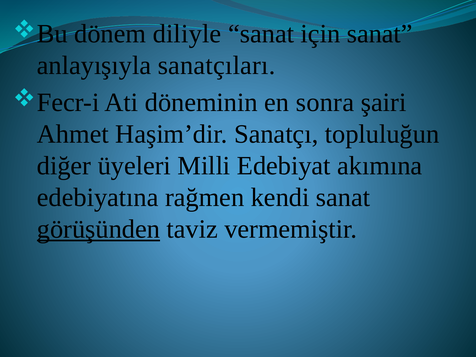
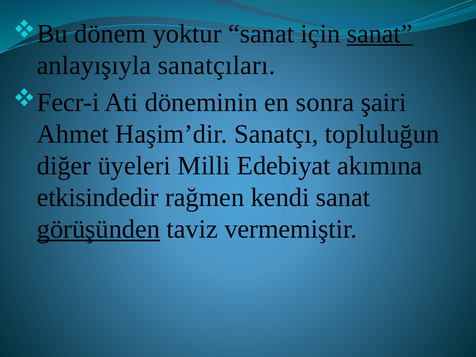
diliyle: diliyle -> yoktur (187, 34)
sanat underline: none -> present (380, 34)
edebiyatına: edebiyatına -> etkisindedir (98, 197)
